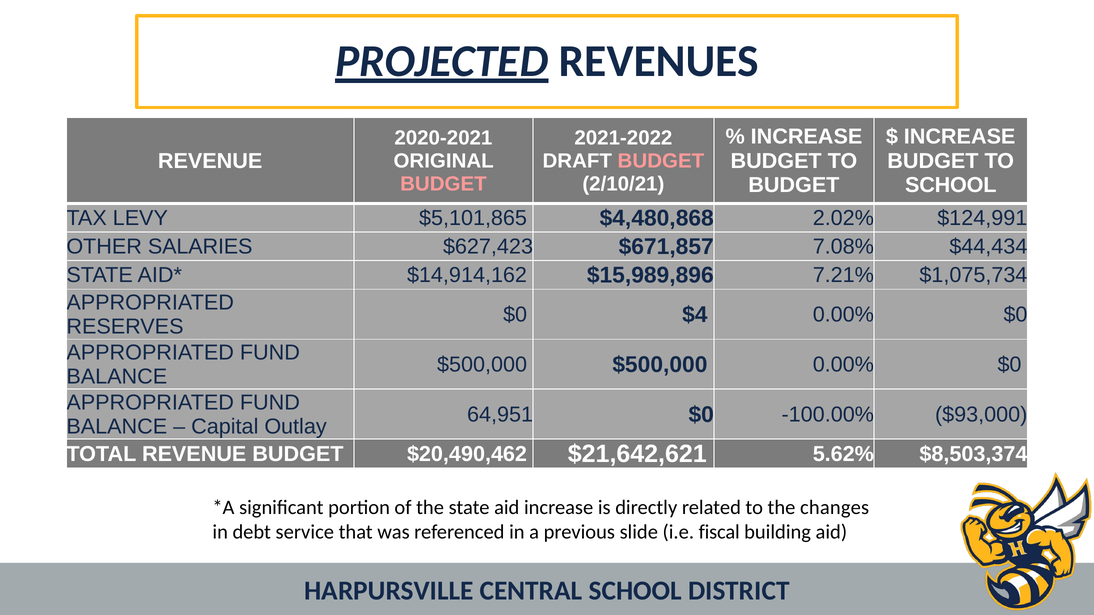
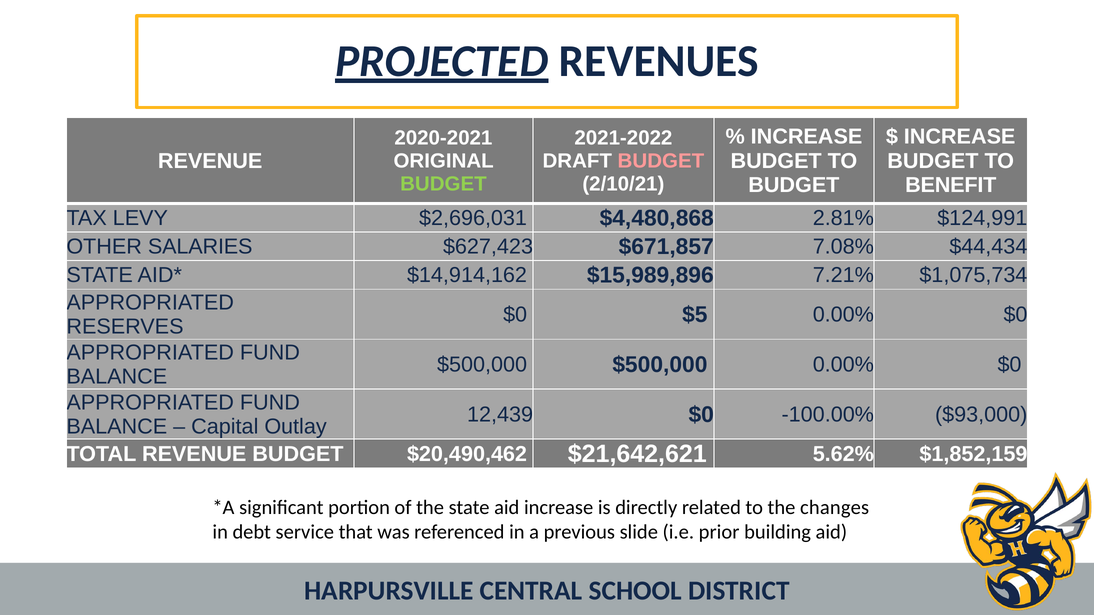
BUDGET colour: pink -> light green (443, 184)
SCHOOL: SCHOOL -> BENEFIT (951, 185)
$5,101,865: $5,101,865 -> $2,696,031 (473, 218)
2.02%: 2.02% -> 2.81% (843, 218)
$4: $4 -> $5 (695, 315)
64,951: 64,951 -> 12,439 (500, 415)
$8,503,374: $8,503,374 -> $1,852,159 (973, 454)
fiscal: fiscal -> prior (719, 532)
